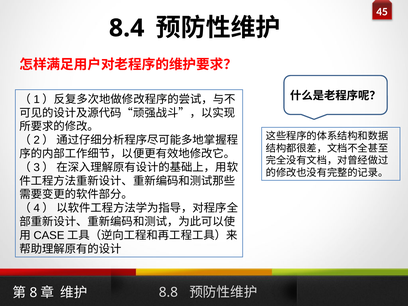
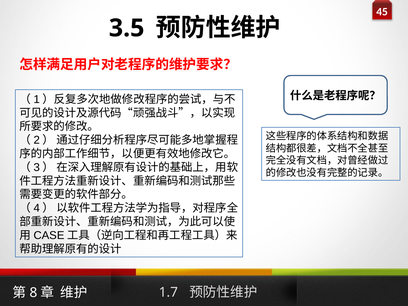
8.4: 8.4 -> 3.5 (127, 28)
8.8: 8.8 -> 1.7 (168, 292)
